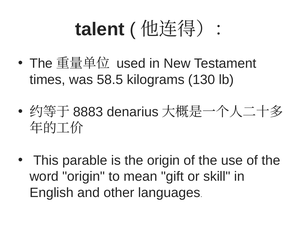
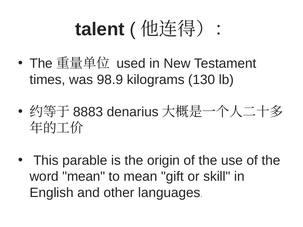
58.5: 58.5 -> 98.9 (110, 80)
word origin: origin -> mean (84, 177)
